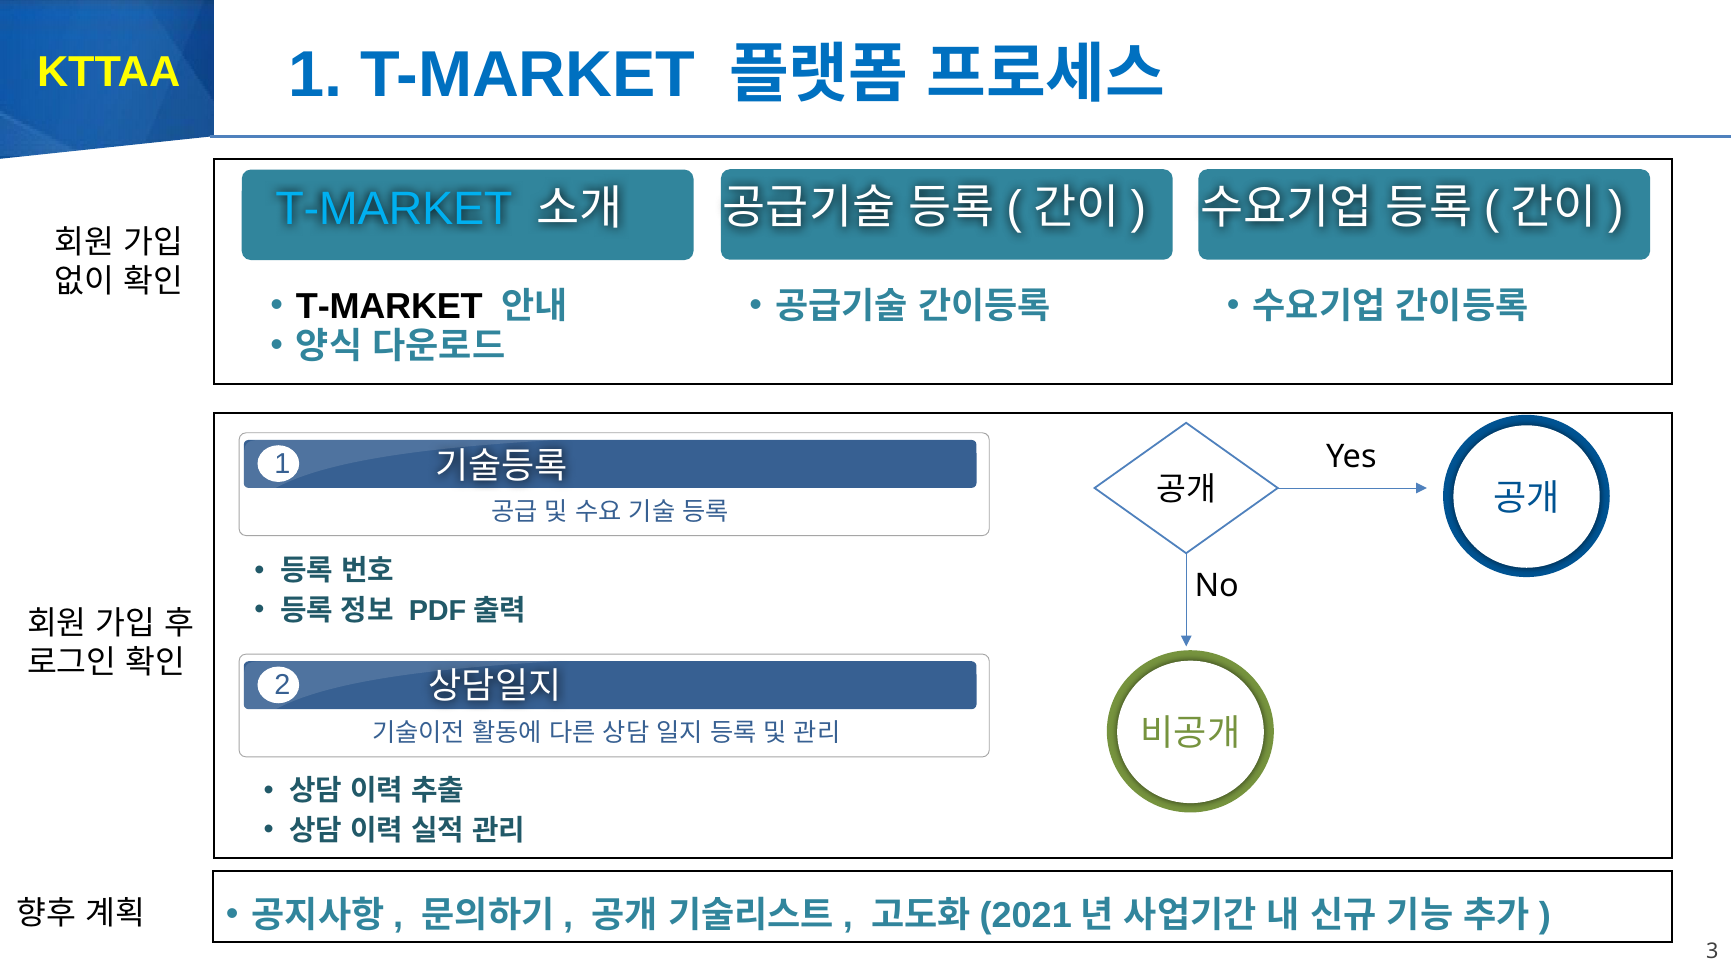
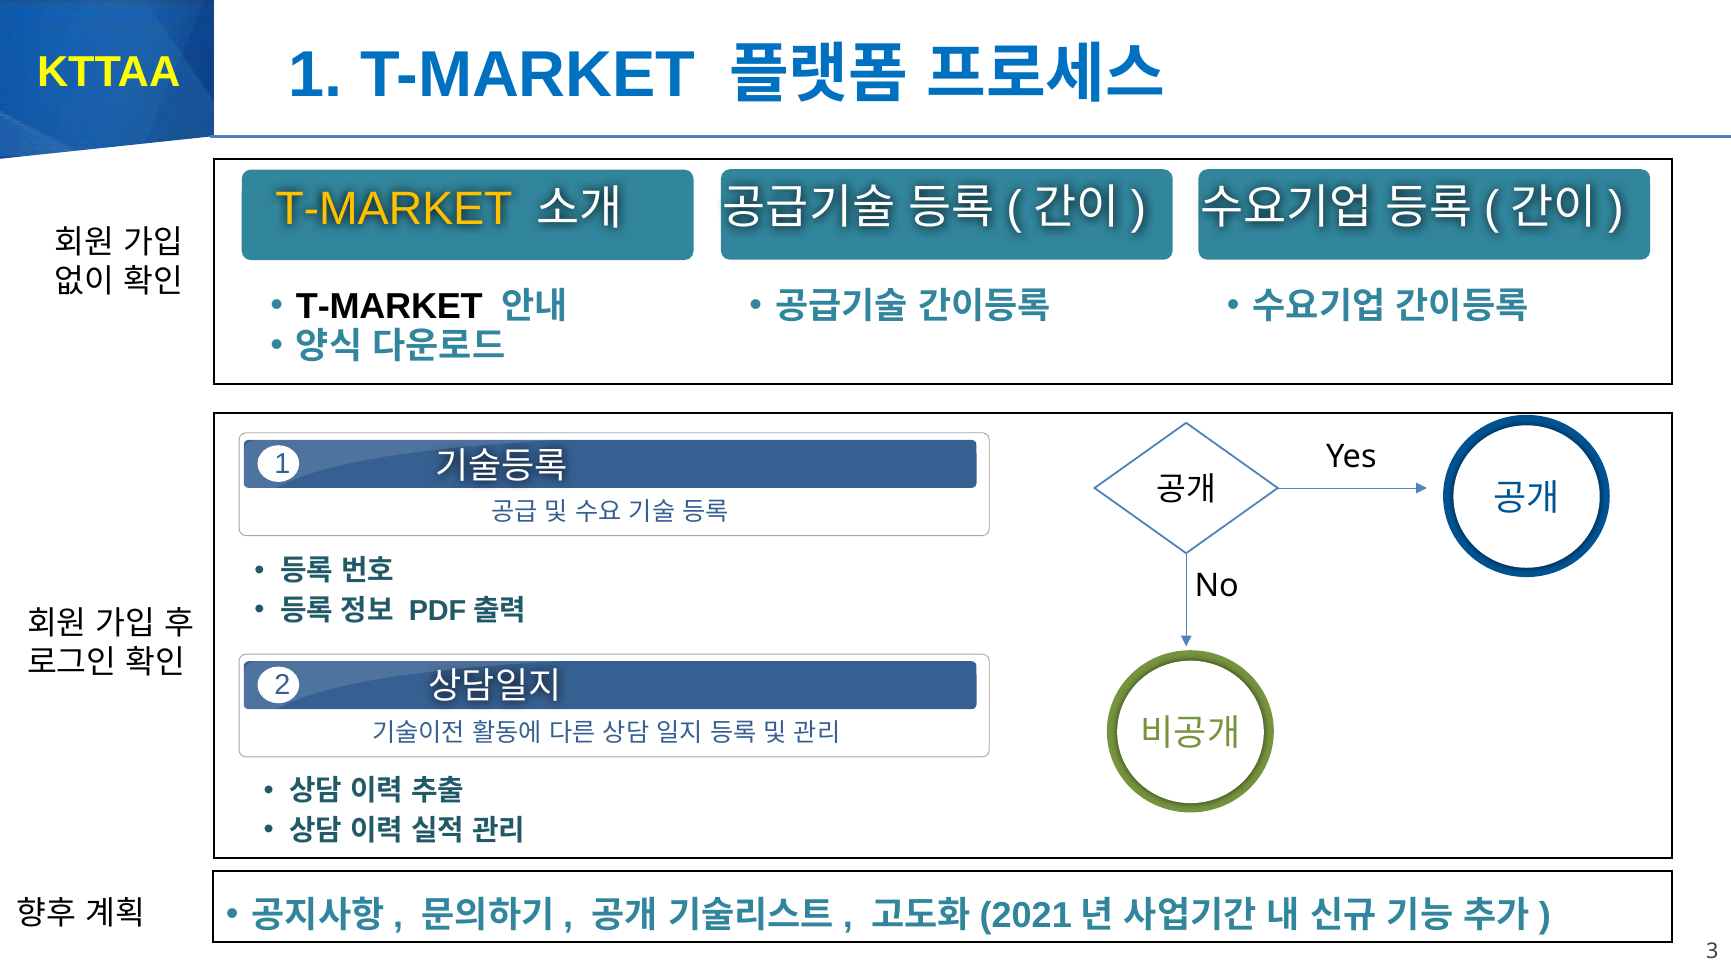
T-MARKET colour: light blue -> yellow (394, 209)
